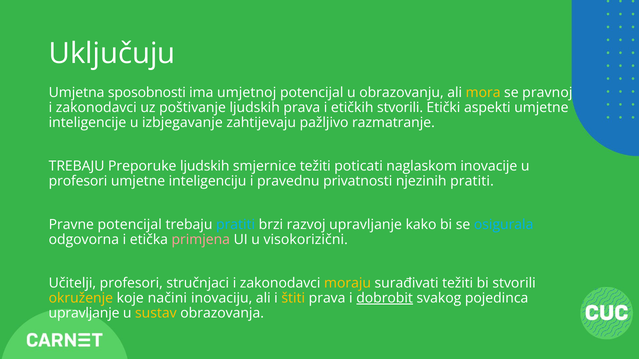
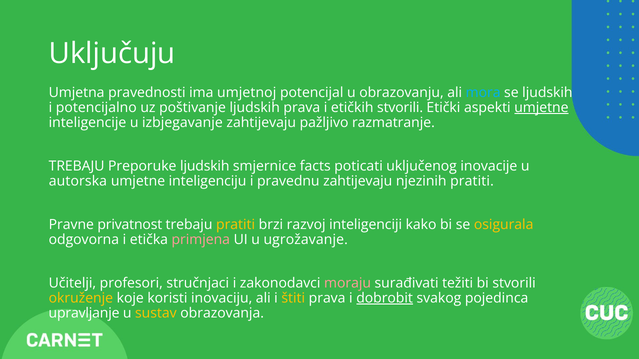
sposobnosti: sposobnosti -> pravednosti (147, 93)
mora colour: yellow -> light blue (483, 93)
se pravnoj: pravnoj -> ljudskih (547, 93)
zakonodavci: zakonodavci -> potencijalno (96, 108)
umjetne underline: none -> present (541, 108)
smjernice težiti: težiti -> facts (315, 166)
naglaskom: naglaskom -> uključenog (422, 166)
profesori: profesori -> autorska (78, 181)
pravednu privatnosti: privatnosti -> zahtijevaju (358, 181)
Pravne potencijal: potencijal -> privatnost (130, 225)
pratiti colour: light blue -> yellow (236, 225)
razvoj upravljanje: upravljanje -> inteligenciji (366, 225)
osigurala colour: light blue -> yellow (504, 225)
visokorizični: visokorizični -> ugrožavanje (306, 240)
moraju colour: yellow -> pink (348, 283)
načini: načini -> koristi (167, 299)
